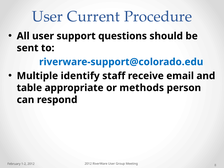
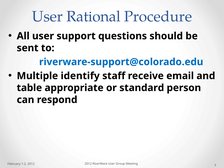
Current: Current -> Rational (94, 17)
methods: methods -> standard (142, 88)
